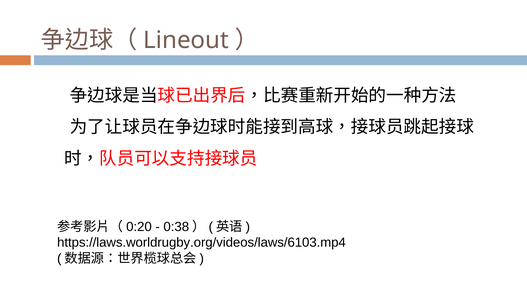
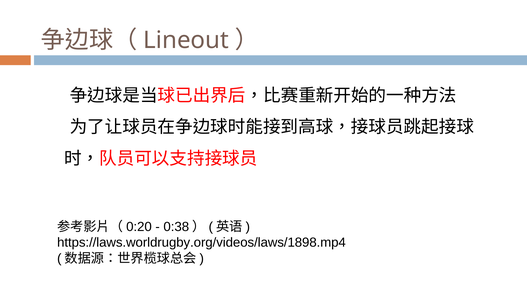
https://laws.worldrugby.org/videos/laws/6103.mp4: https://laws.worldrugby.org/videos/laws/6103.mp4 -> https://laws.worldrugby.org/videos/laws/1898.mp4 (201, 243)
